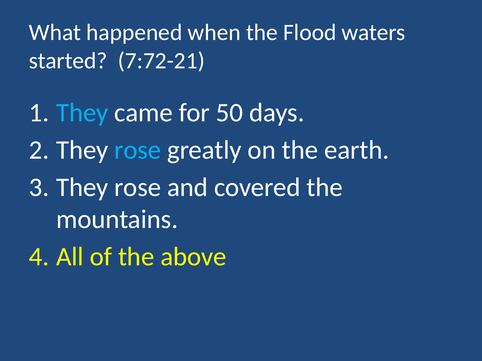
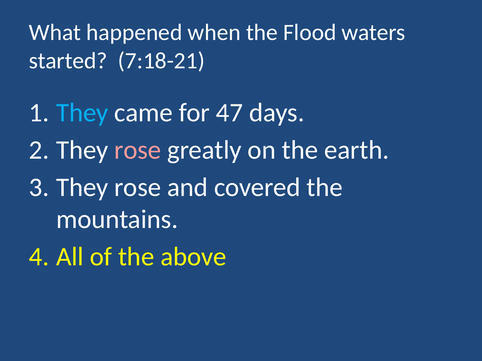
7:72-21: 7:72-21 -> 7:18-21 (161, 61)
50: 50 -> 47 (230, 113)
rose colour: light blue -> pink (138, 150)
